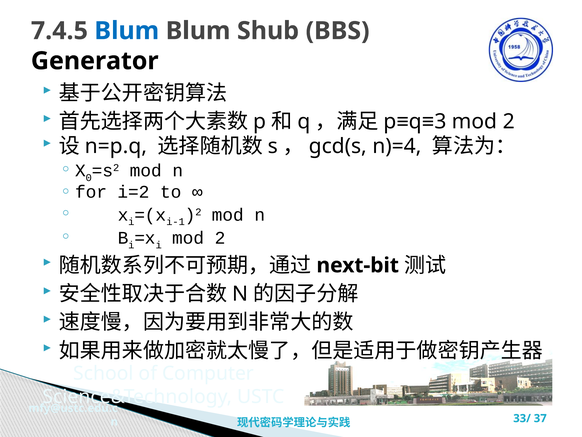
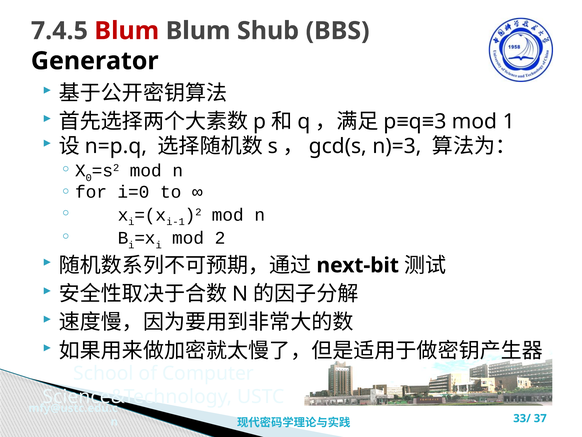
Blum colour: blue -> red (127, 31)
2: 2 -> 1 (509, 122)
n)=4: n)=4 -> n)=3 (397, 146)
i=2: i=2 -> i=0 (134, 192)
